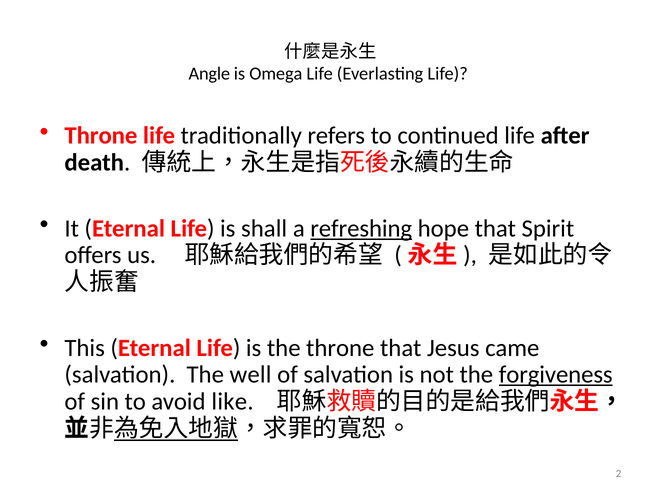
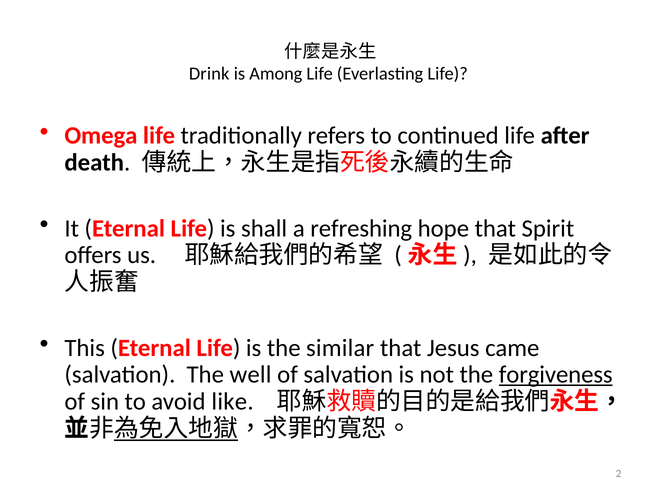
Angle: Angle -> Drink (209, 73)
Omega: Omega -> Among (276, 73)
Throne: Throne -> Omega (101, 136)
refreshing underline: present -> none (361, 228)
the throne: throne -> similar (340, 348)
